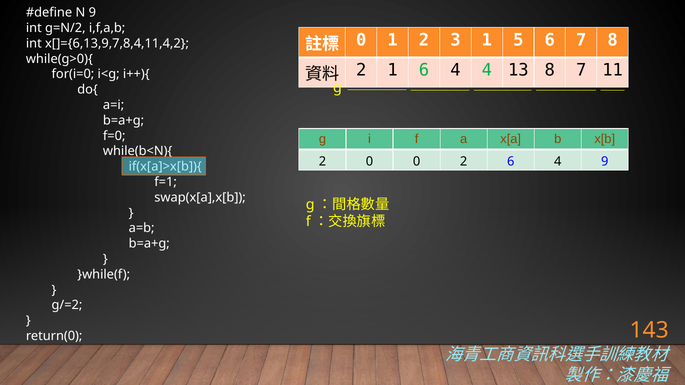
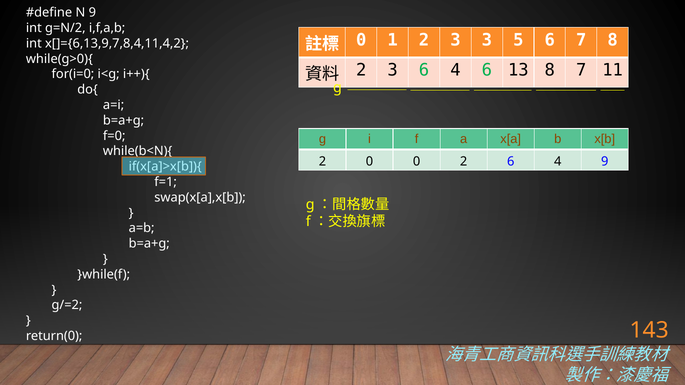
3 1: 1 -> 3 (487, 40)
1: 1 -> 3 (393, 70)
4 4: 4 -> 6 (487, 70)
